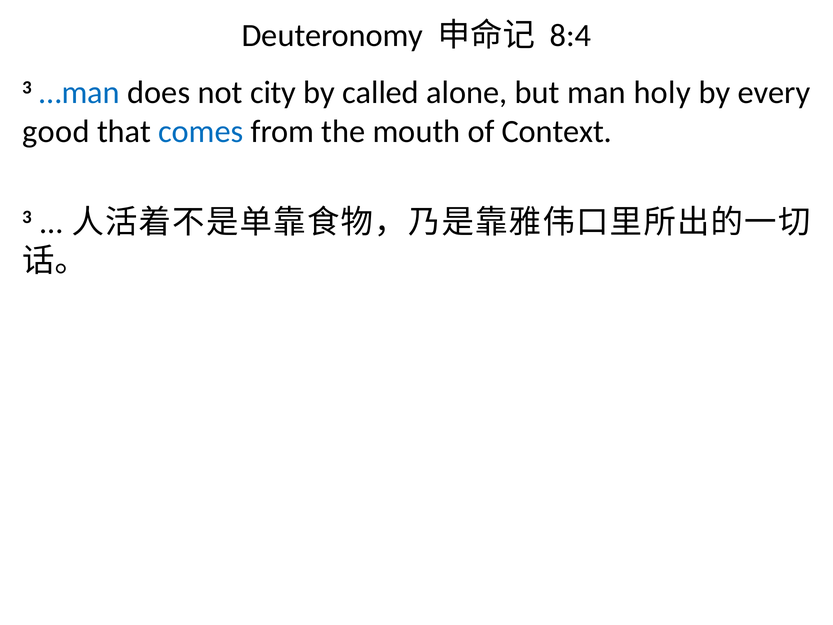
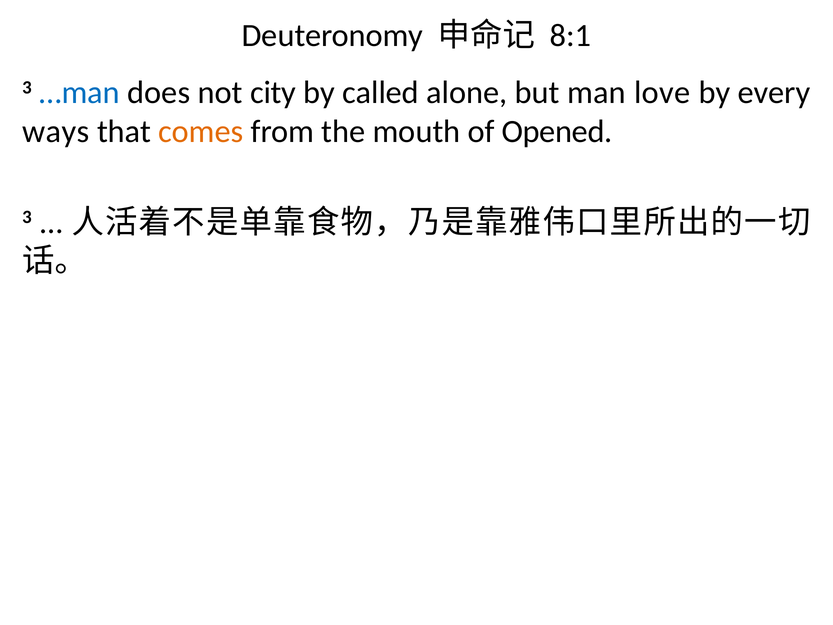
8:4: 8:4 -> 8:1 (571, 36)
holy: holy -> love (662, 93)
good: good -> ways (56, 131)
comes colour: blue -> orange (201, 131)
Context: Context -> Opened (557, 131)
